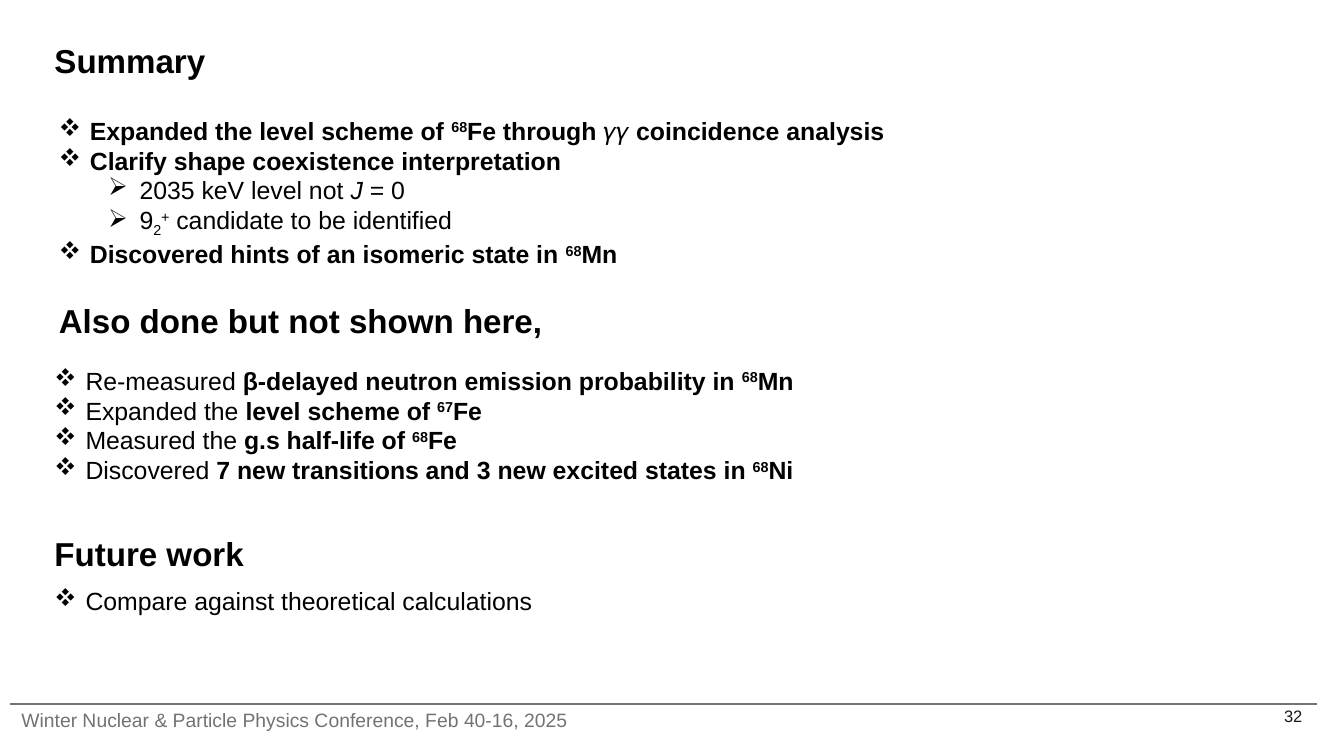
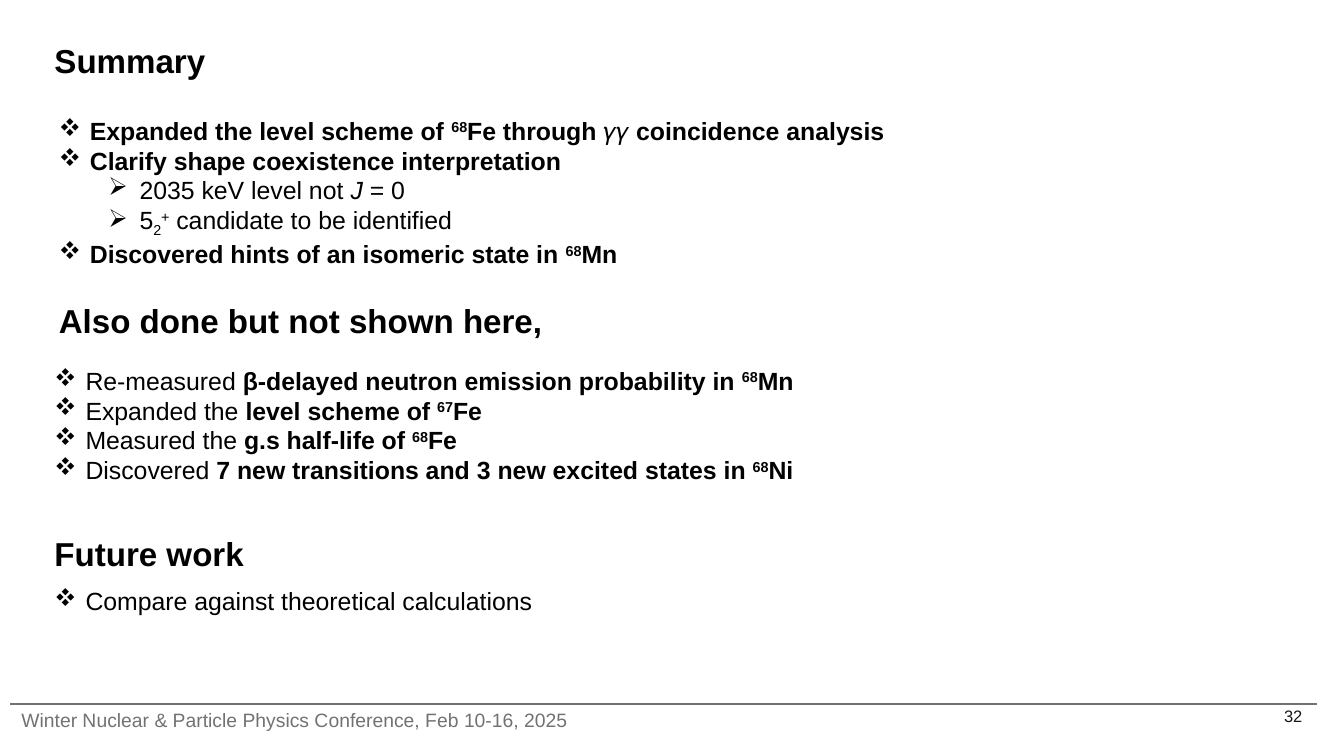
9: 9 -> 5 (146, 221)
40-16: 40-16 -> 10-16 (491, 721)
